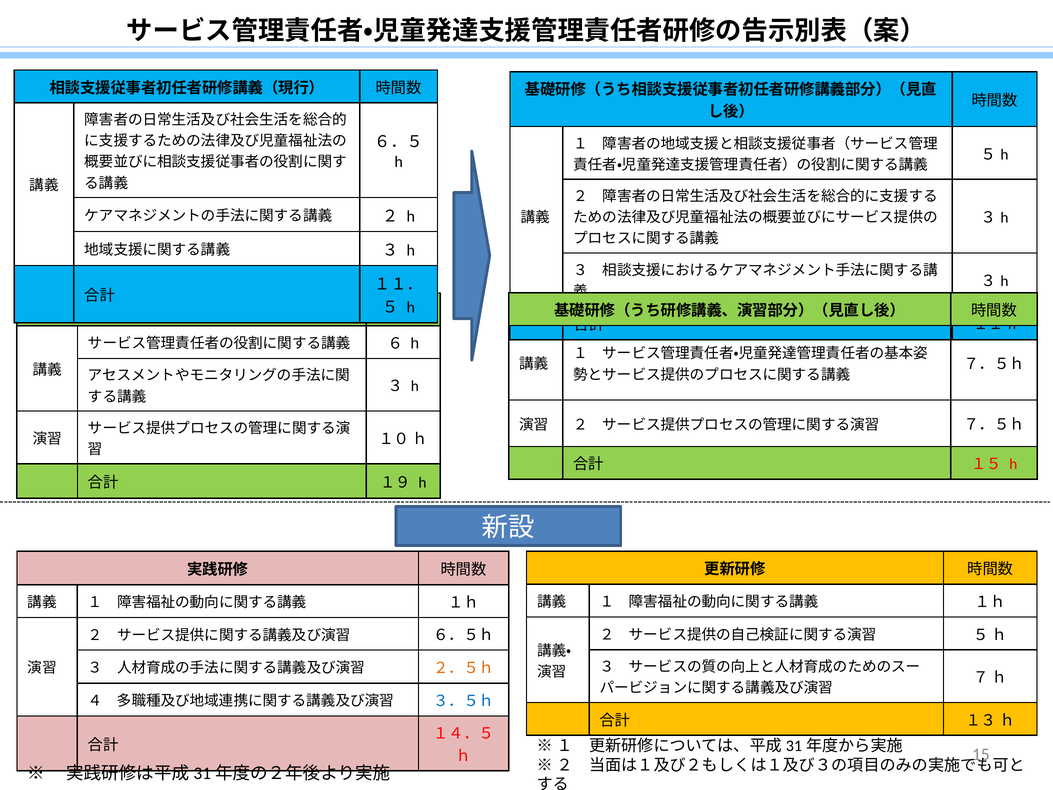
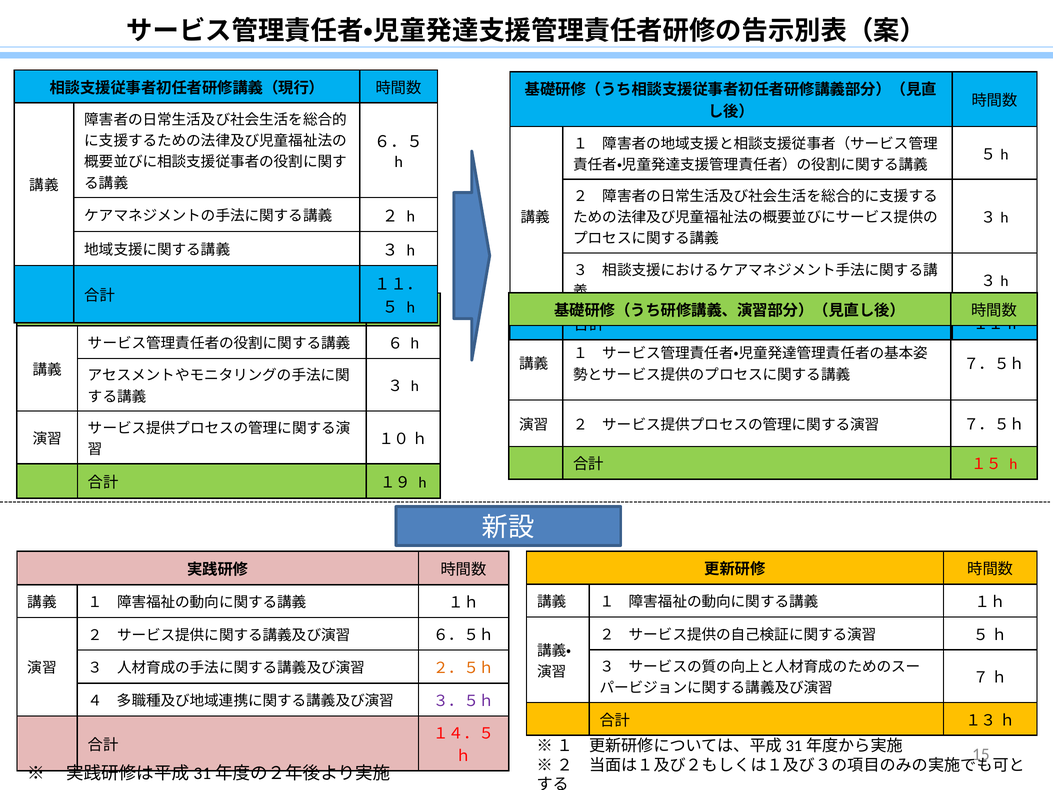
３．５ｈ colour: blue -> purple (464, 701)
